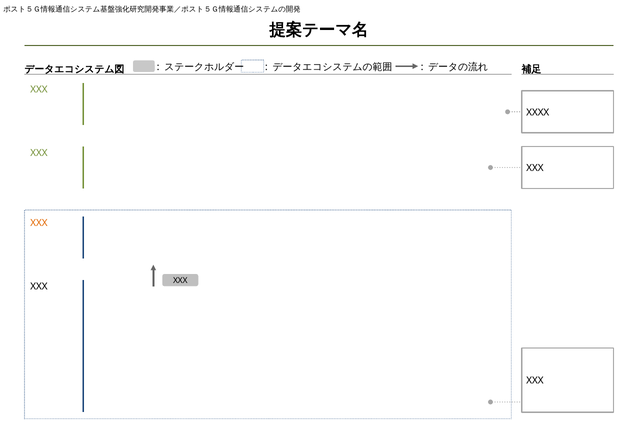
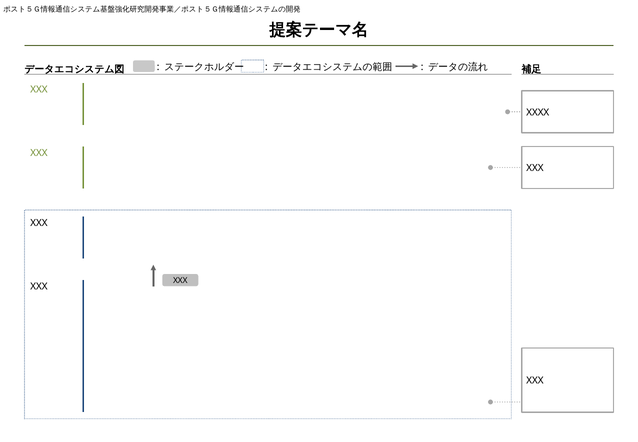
XXX colour: orange -> black (39, 223)
